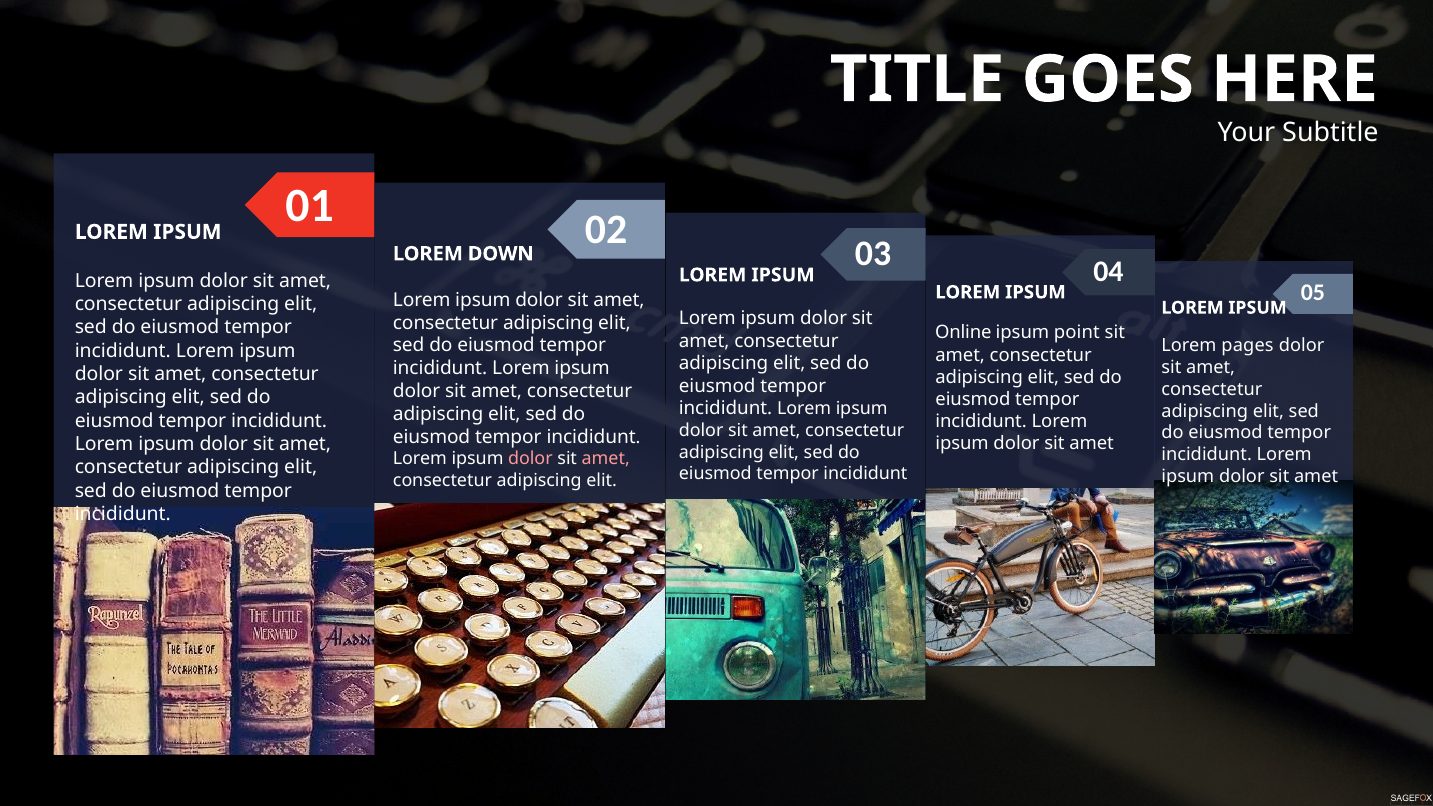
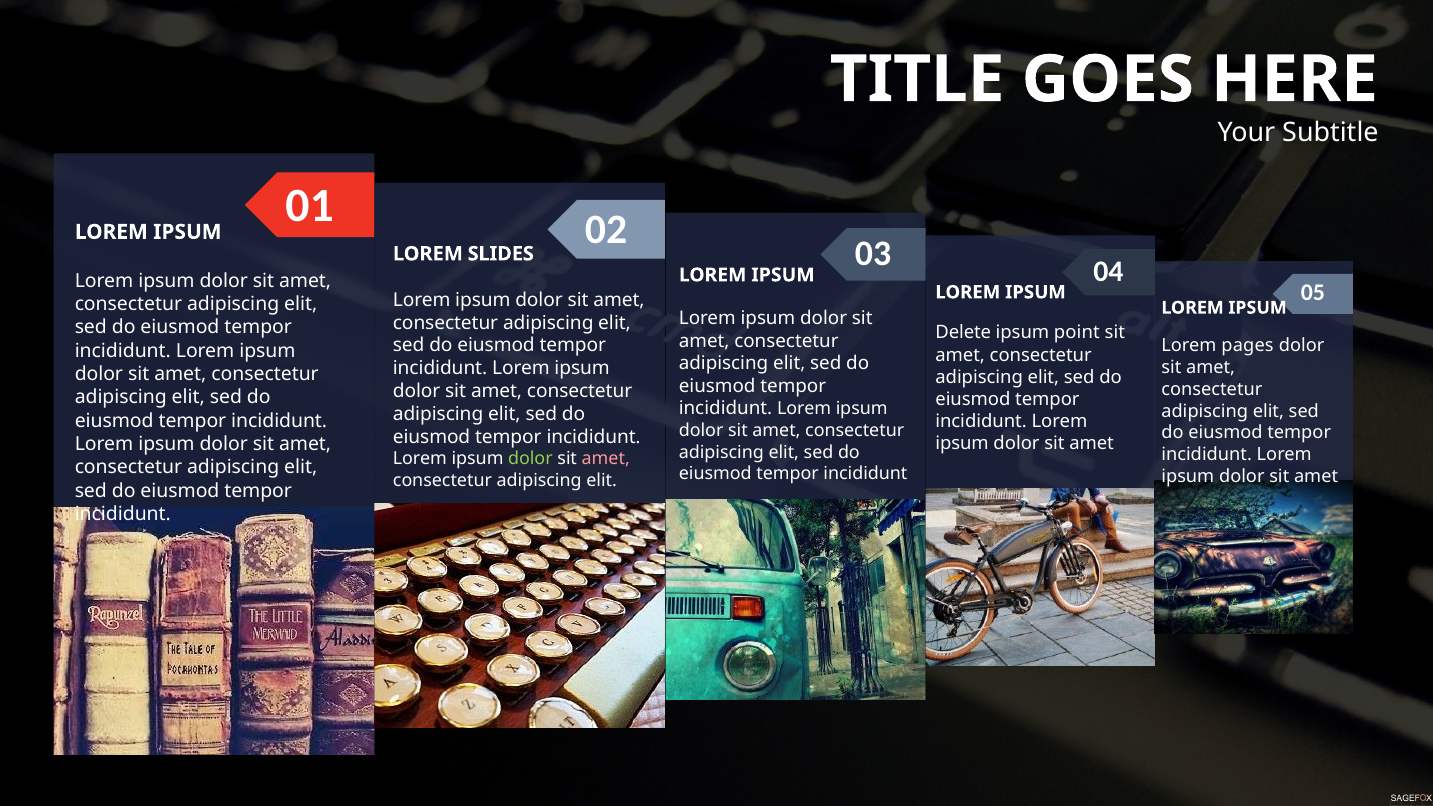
DOWN: DOWN -> SLIDES (501, 254)
Online: Online -> Delete (963, 333)
dolor colour: pink -> light green (530, 459)
